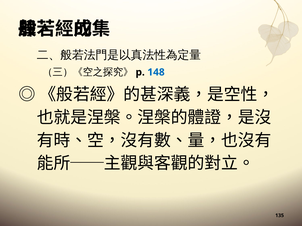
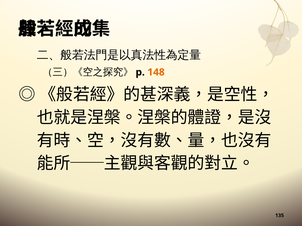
148 colour: blue -> orange (156, 72)
